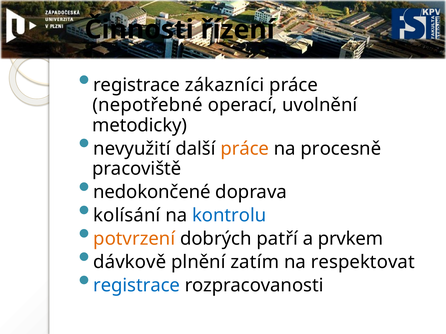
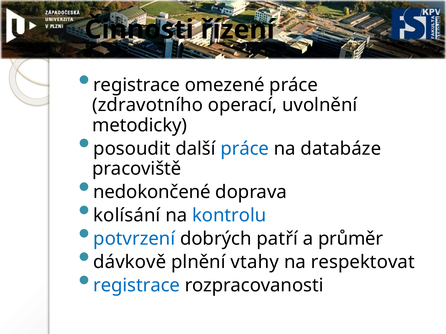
zákazníci: zákazníci -> omezené (225, 85)
nepotřebné: nepotřebné -> zdravotního (148, 105)
nevyužití: nevyužití -> posoudit (132, 149)
práce colour: orange -> blue (245, 149)
procesně: procesně -> databáze (341, 149)
potvrzení colour: orange -> blue (134, 239)
prvkem: prvkem -> průměr (351, 239)
zatím: zatím -> vtahy (255, 263)
